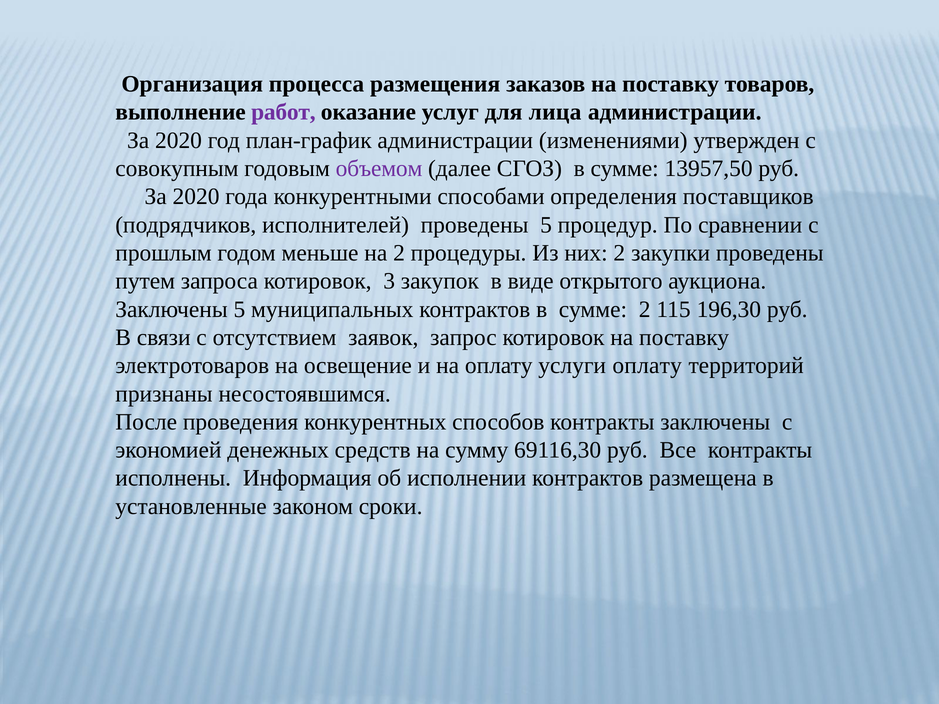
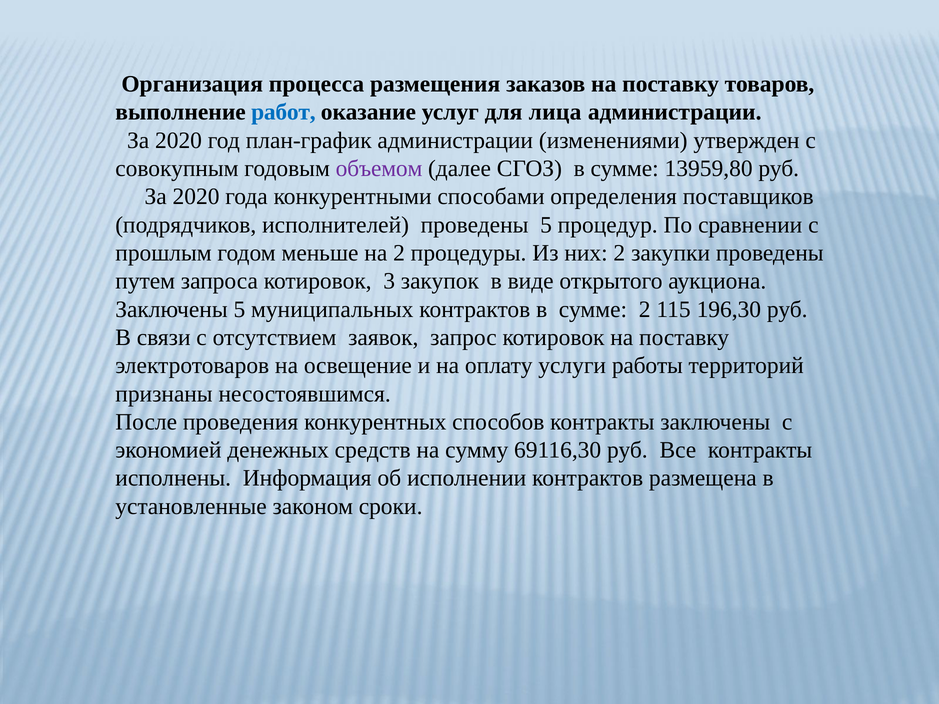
работ colour: purple -> blue (283, 112)
13957,50: 13957,50 -> 13959,80 (709, 169)
услуги оплату: оплату -> работы (647, 366)
